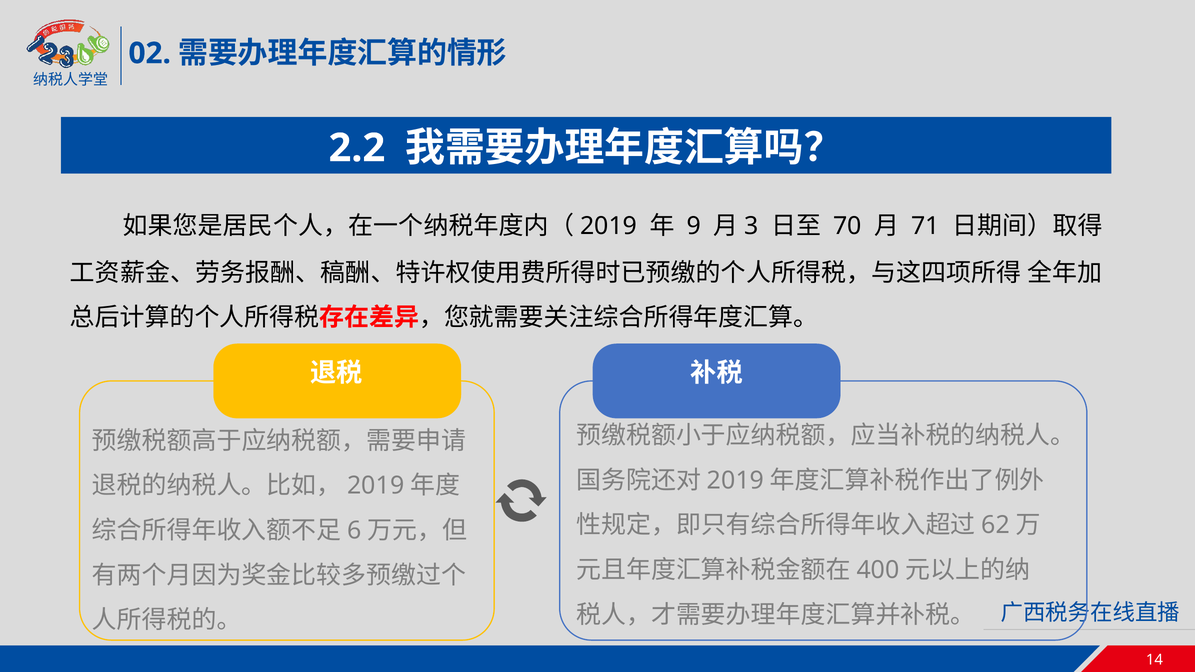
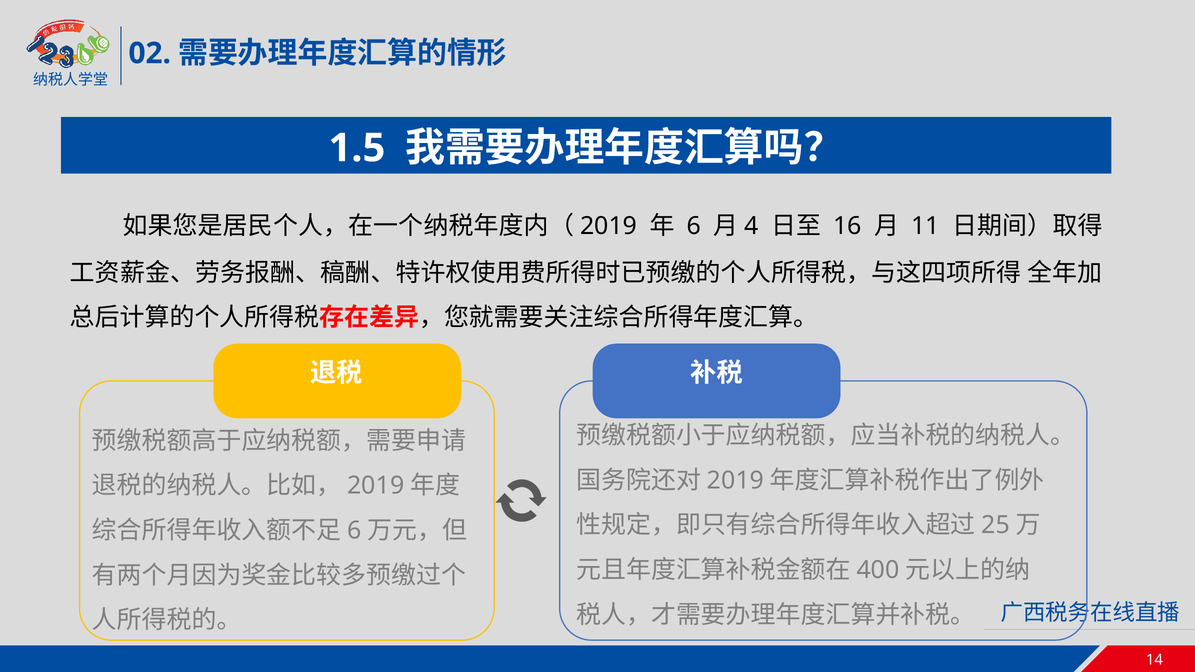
2.2: 2.2 -> 1.5 (357, 148)
9: 9 -> 6 (694, 226)
3: 3 -> 4 (752, 226)
70: 70 -> 16 (847, 226)
71: 71 -> 11 (925, 226)
62: 62 -> 25 (996, 525)
